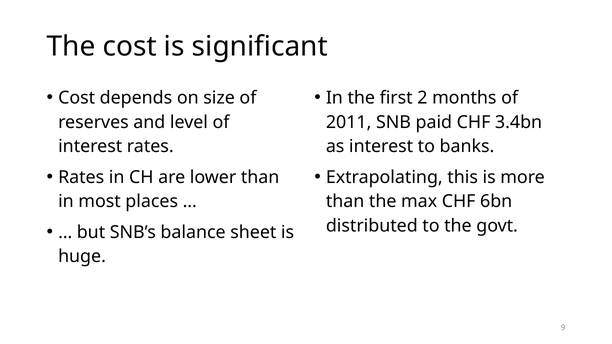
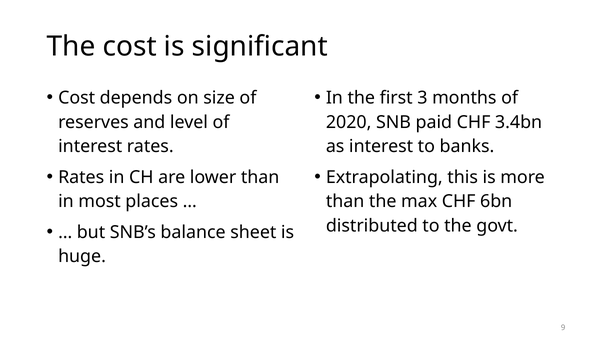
2: 2 -> 3 (422, 98)
2011: 2011 -> 2020 (349, 122)
